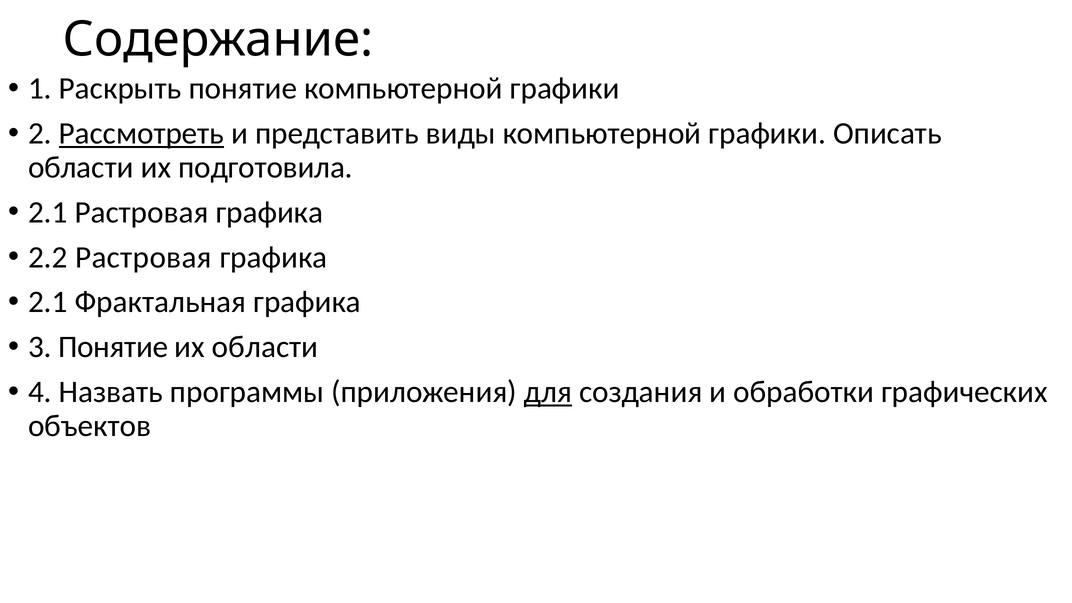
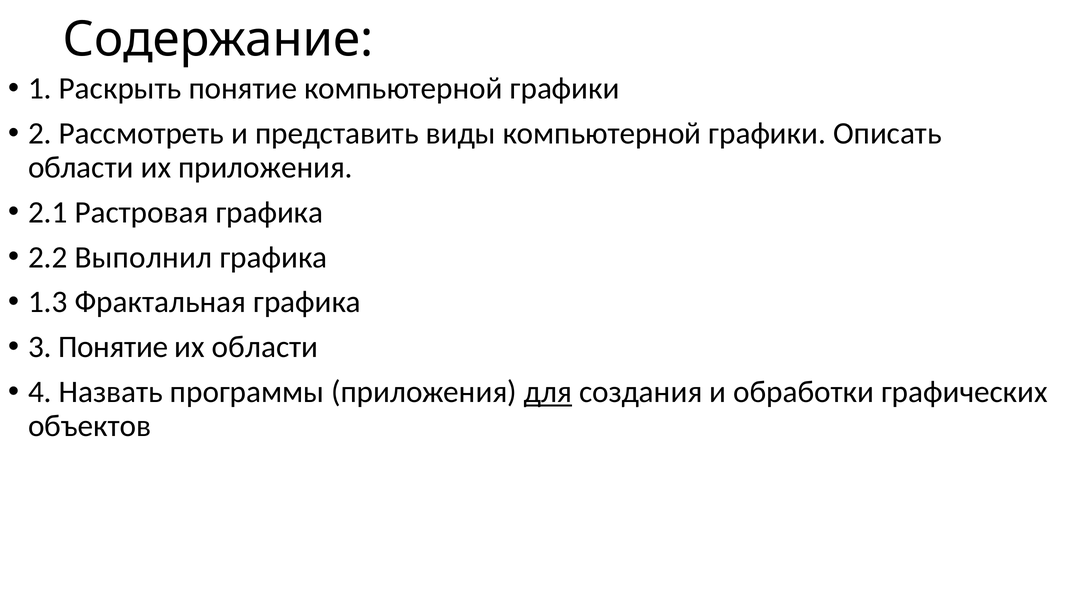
Рассмотреть underline: present -> none (141, 134)
их подготовила: подготовила -> приложения (265, 167)
2.2 Растровая: Растровая -> Выполнил (144, 257)
2.1: 2.1 -> 1.3 (48, 302)
